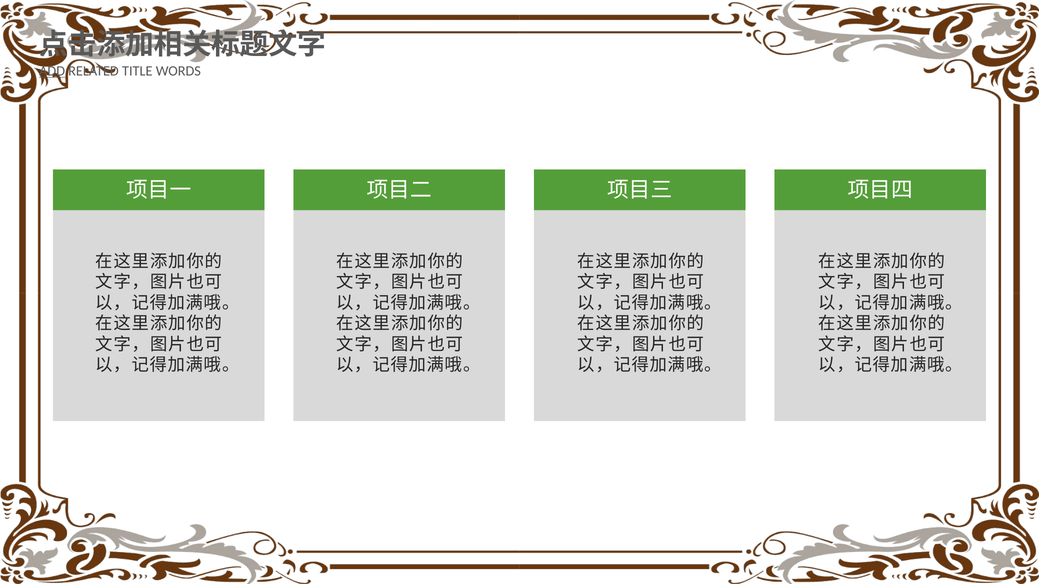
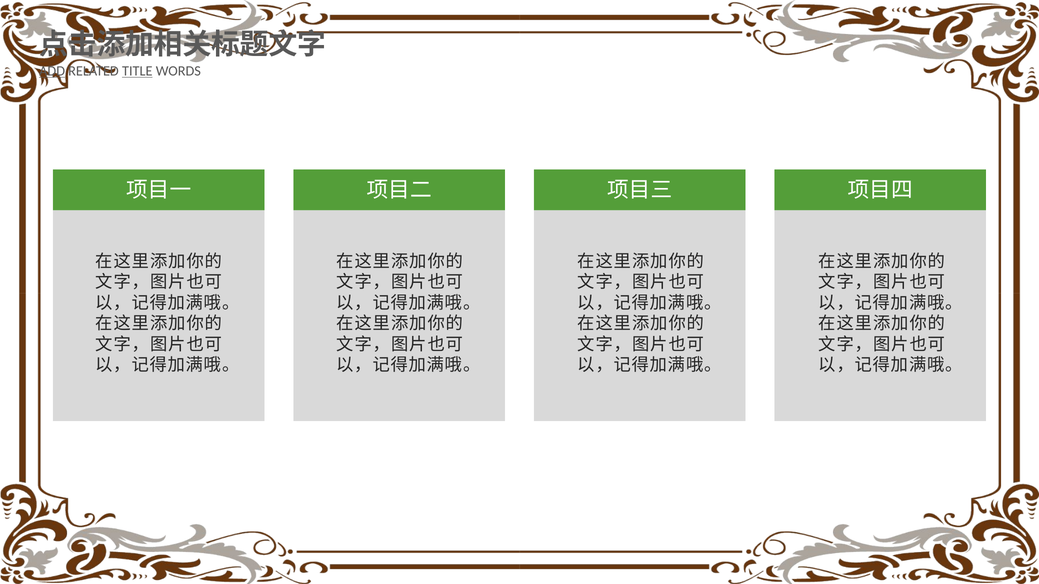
TITLE underline: none -> present (137, 71)
